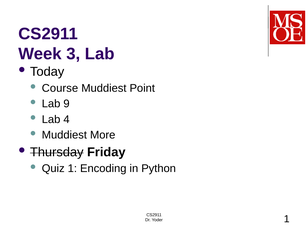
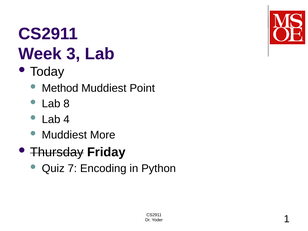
Course: Course -> Method (60, 88)
9: 9 -> 8 (67, 104)
Quiz 1: 1 -> 7 (72, 169)
